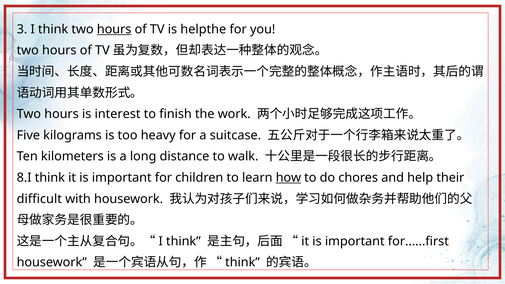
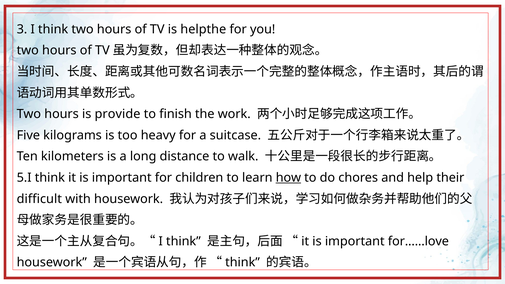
hours underline: present -> none (114, 29)
interest: interest -> provide (118, 114)
8.I: 8.I -> 5.I (24, 178)
for......first: for......first -> for......love (418, 241)
